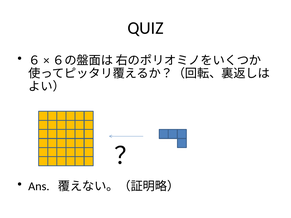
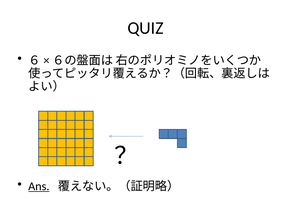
Ans underline: none -> present (39, 186)
